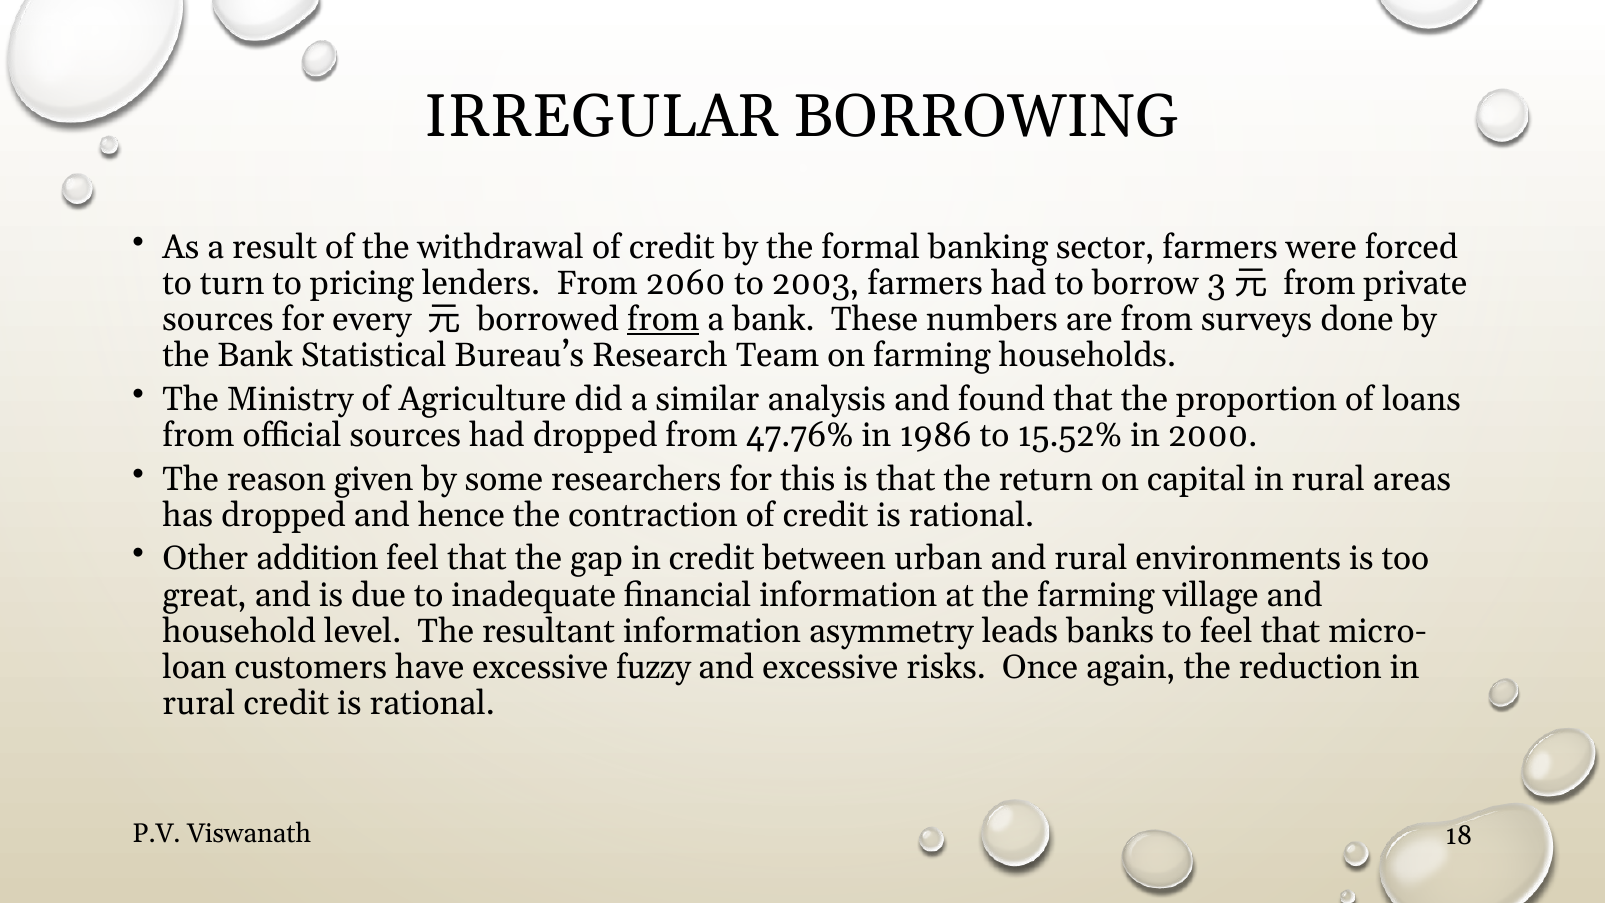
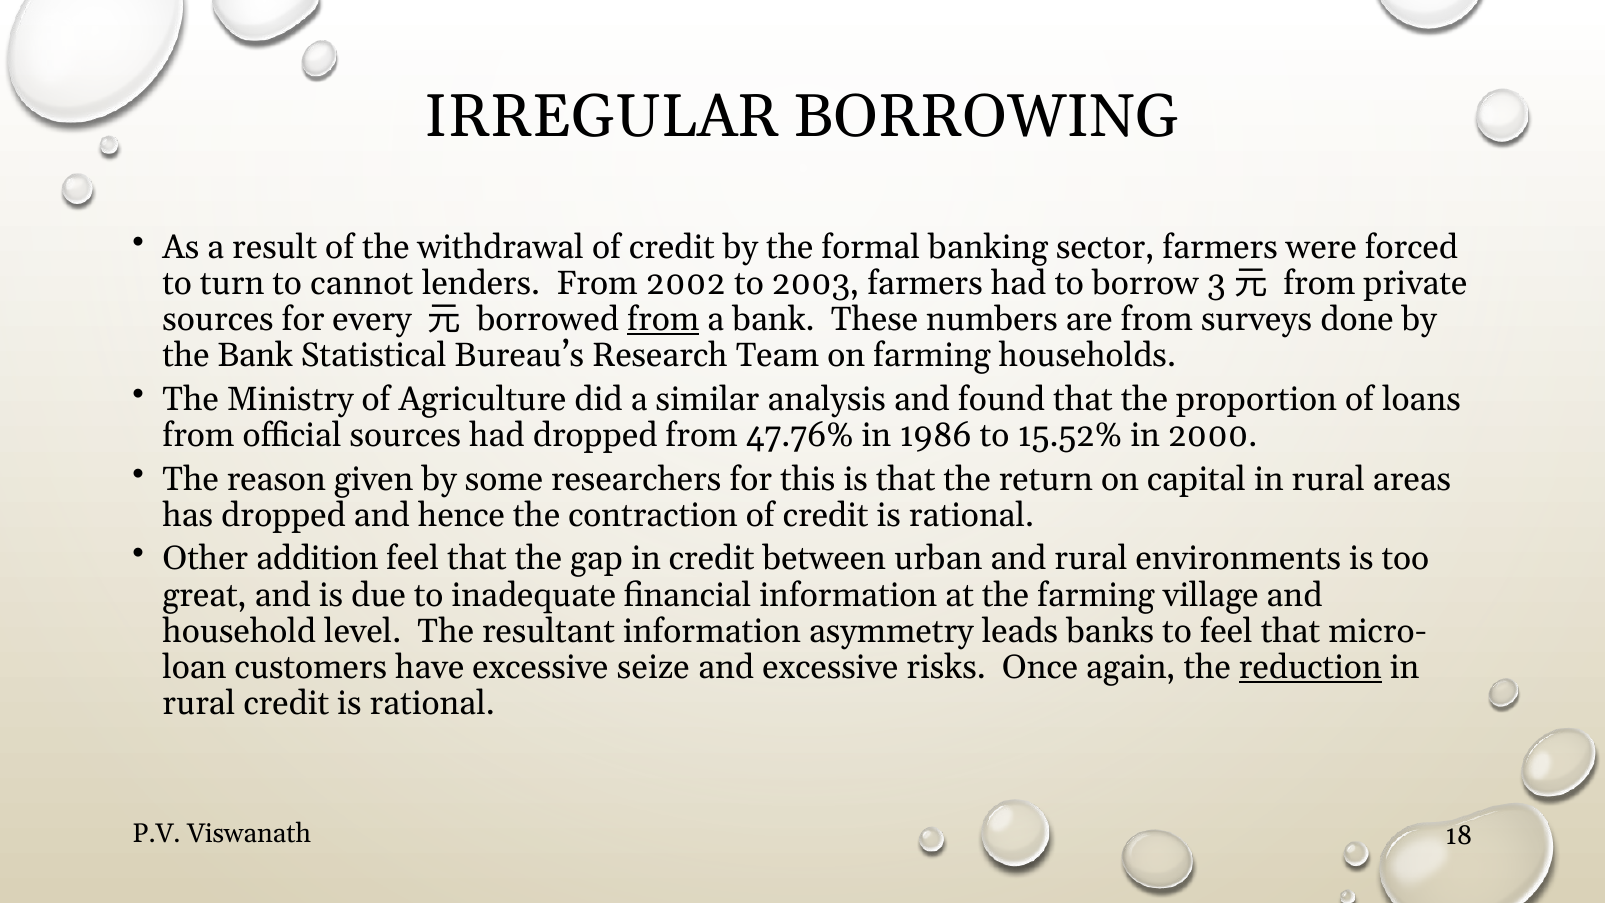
pricing: pricing -> cannot (362, 284)
2060: 2060 -> 2002 (686, 284)
fuzzy: fuzzy -> seize (653, 667)
reduction underline: none -> present (1310, 667)
